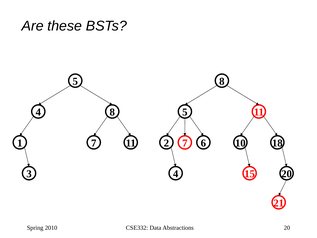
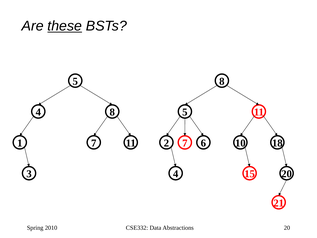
these underline: none -> present (65, 26)
